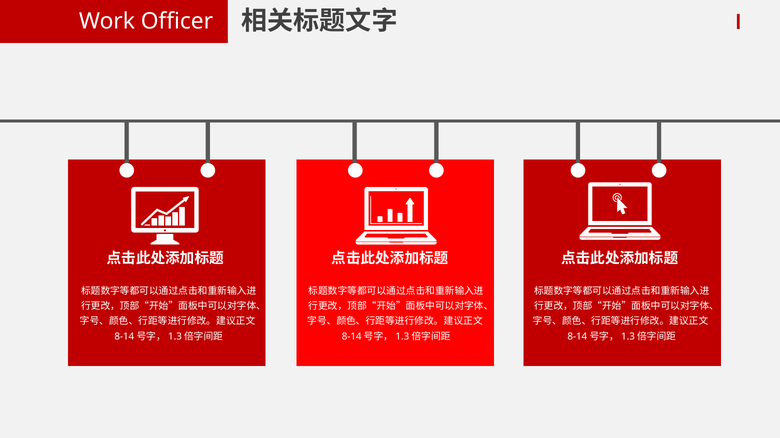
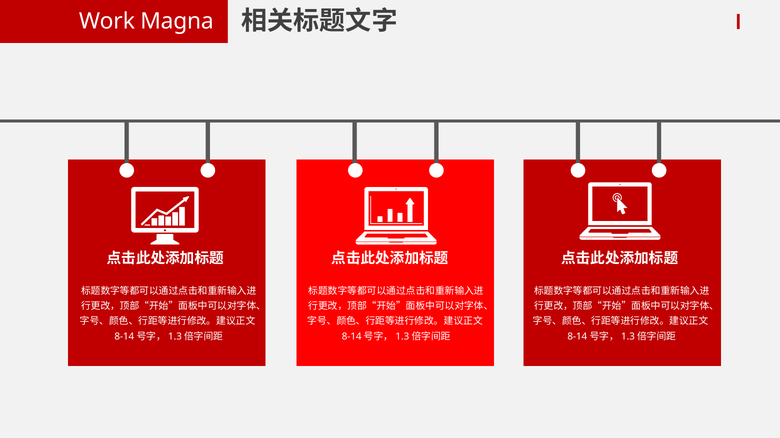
Officer: Officer -> Magna (177, 21)
